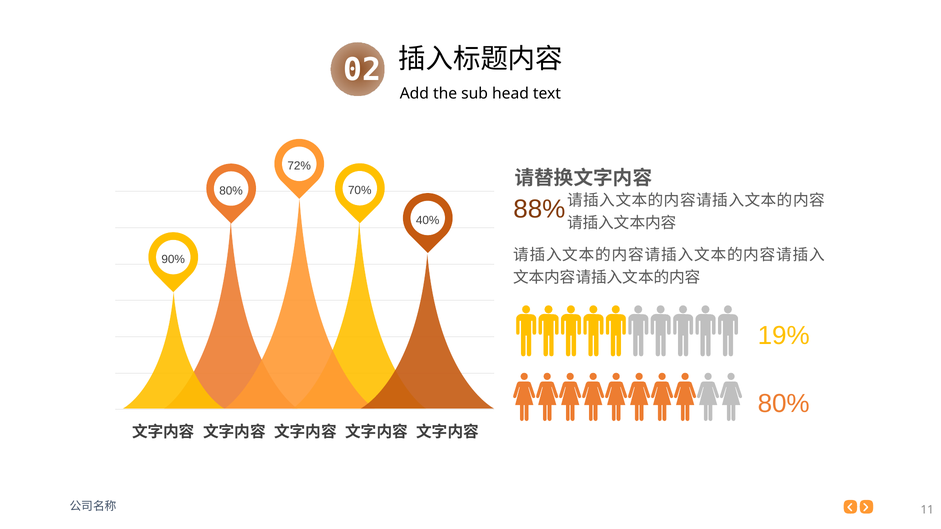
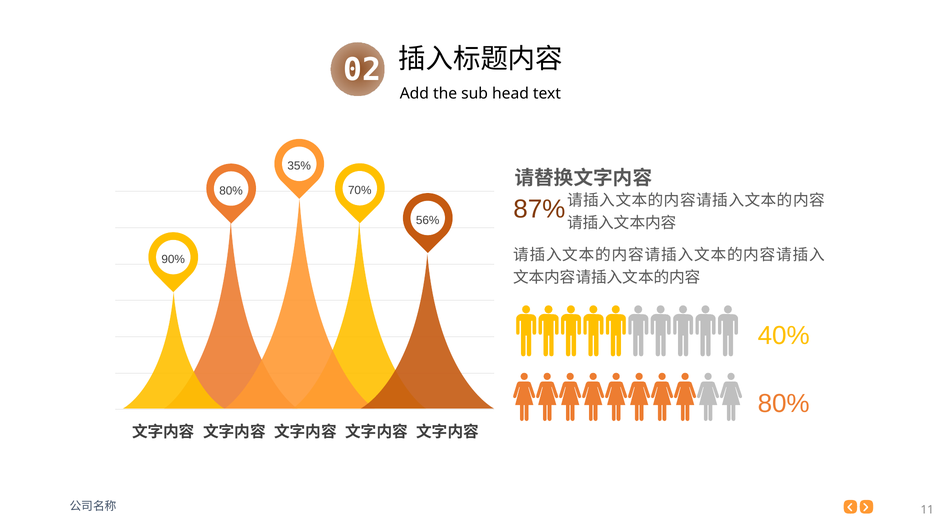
72%: 72% -> 35% (299, 166)
88%: 88% -> 87% (539, 209)
40%: 40% -> 56% (428, 220)
19%: 19% -> 40% (784, 336)
